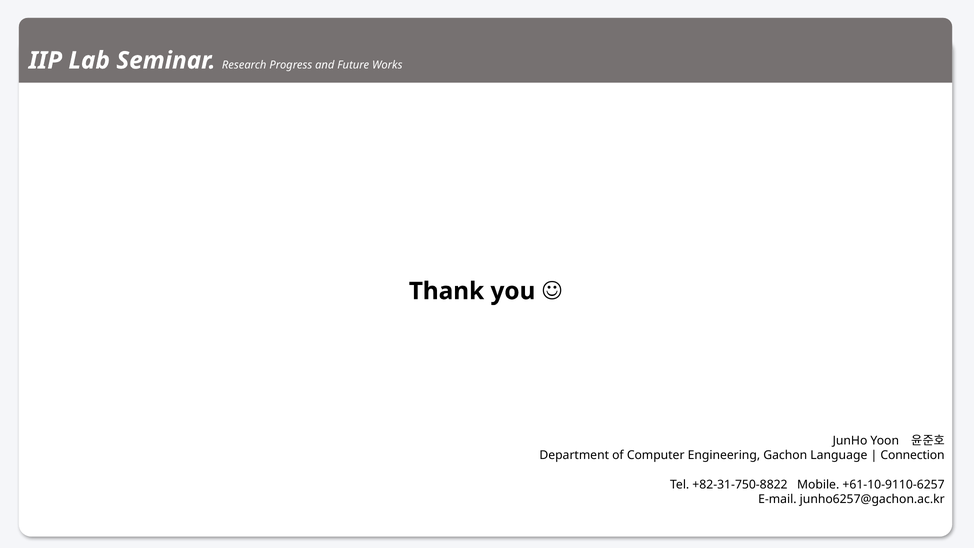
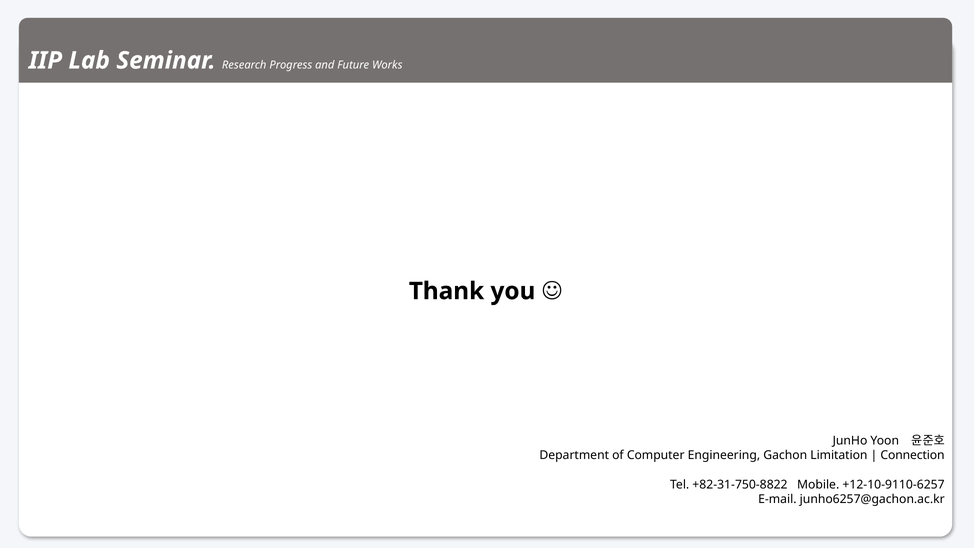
Language: Language -> Limitation (839, 455)
+61-10-9110-6257: +61-10-9110-6257 -> +12-10-9110-6257 (894, 484)
